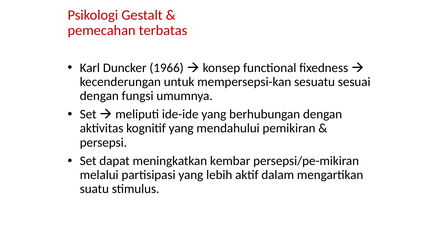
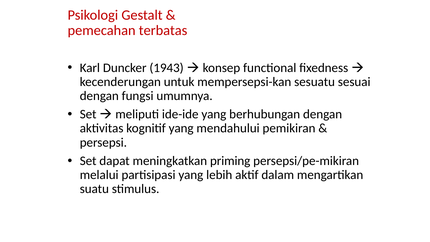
1966: 1966 -> 1943 (167, 68)
kembar: kembar -> priming (230, 161)
